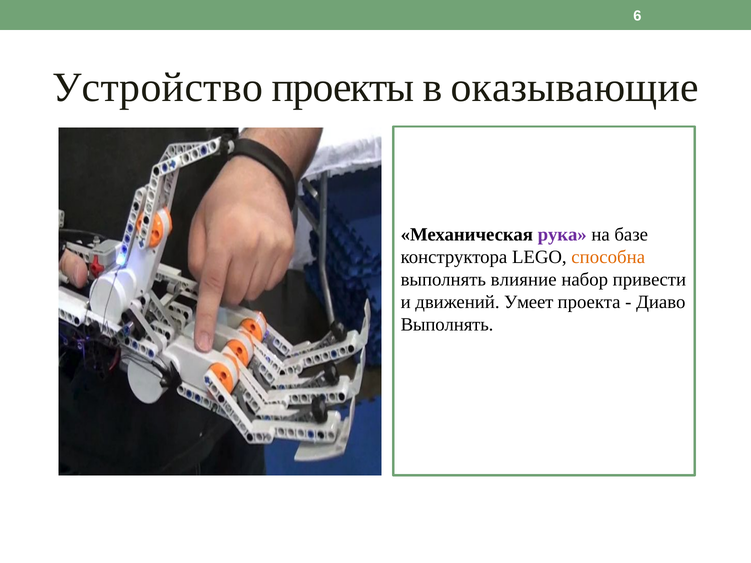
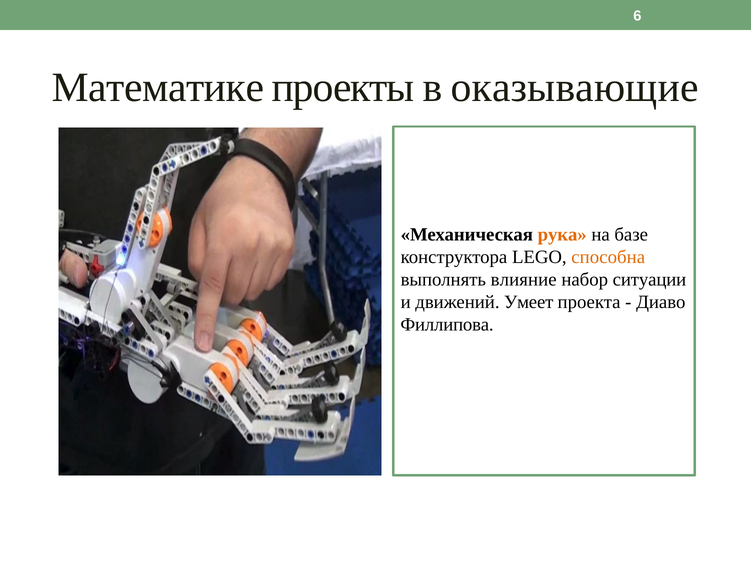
Устройство: Устройство -> Математике (158, 87)
рука colour: purple -> orange (562, 235)
привести: привести -> ситуации (649, 280)
Выполнять: Выполнять -> Филлипова (447, 325)
